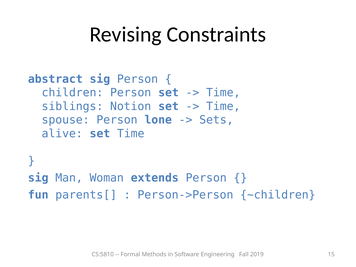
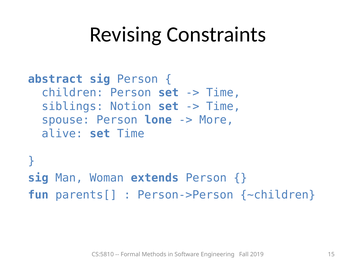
Sets: Sets -> More (216, 120)
